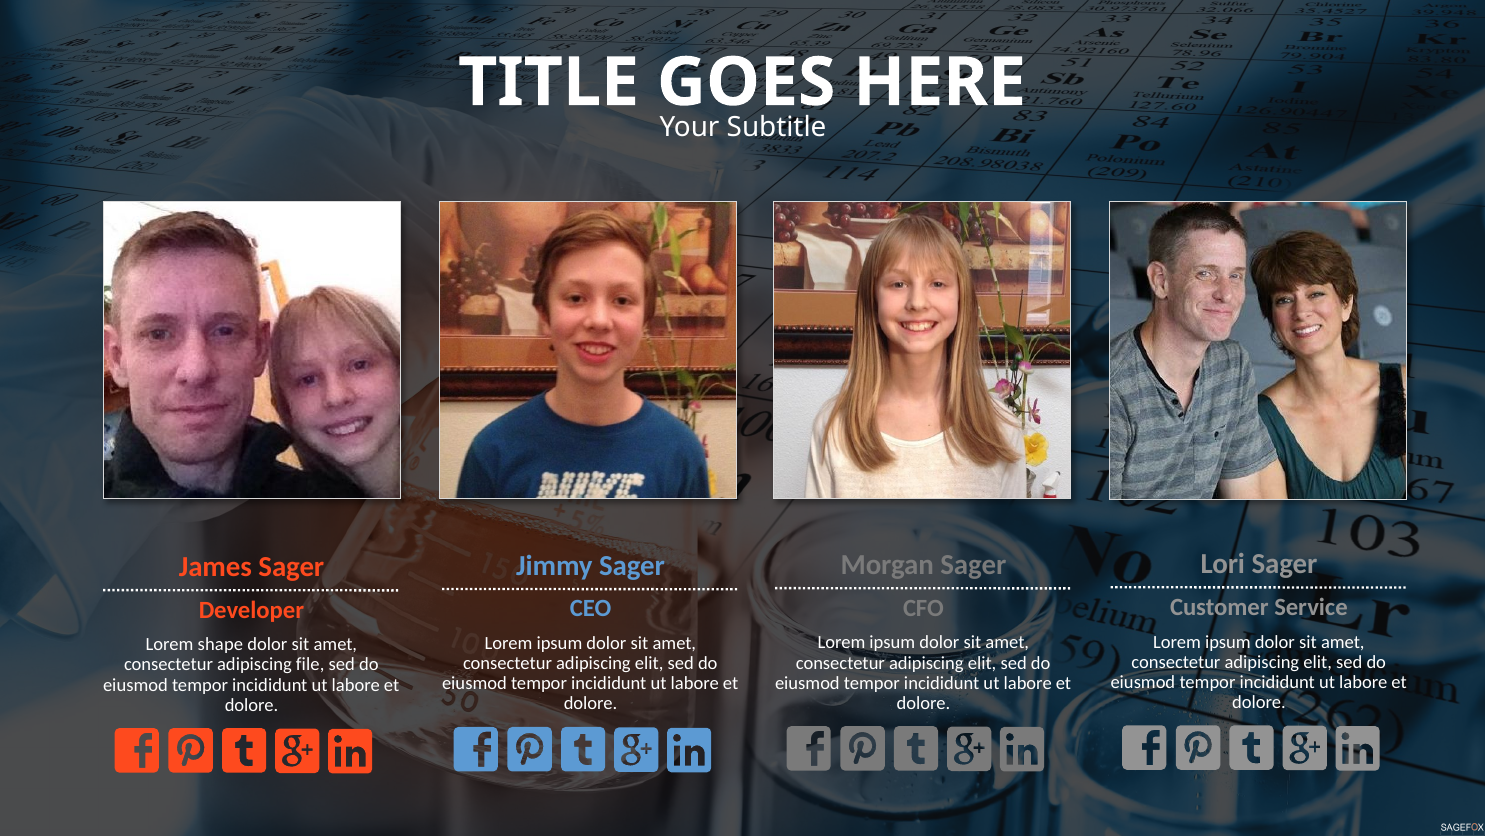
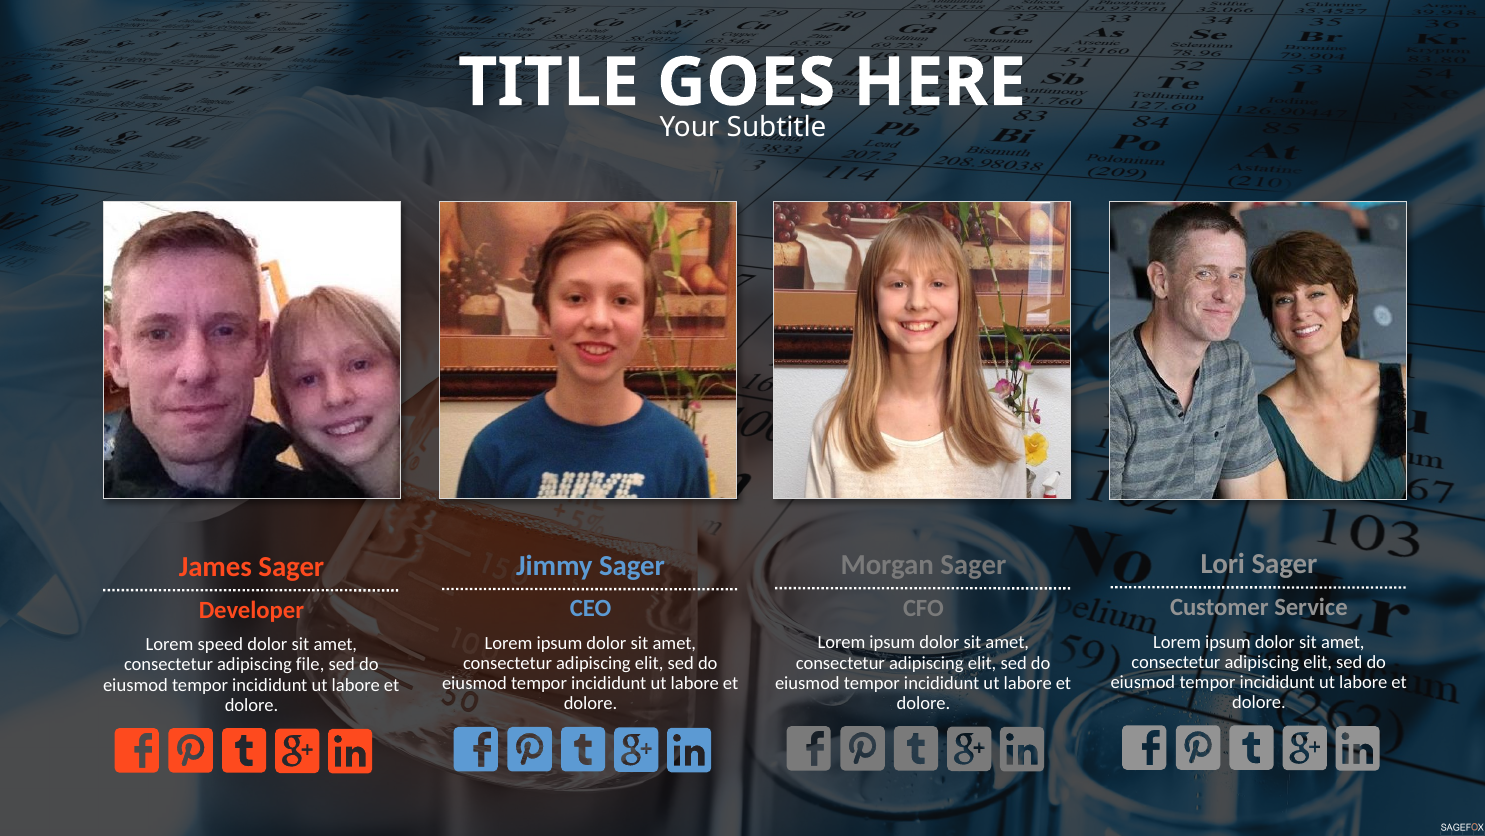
shape: shape -> speed (220, 644)
